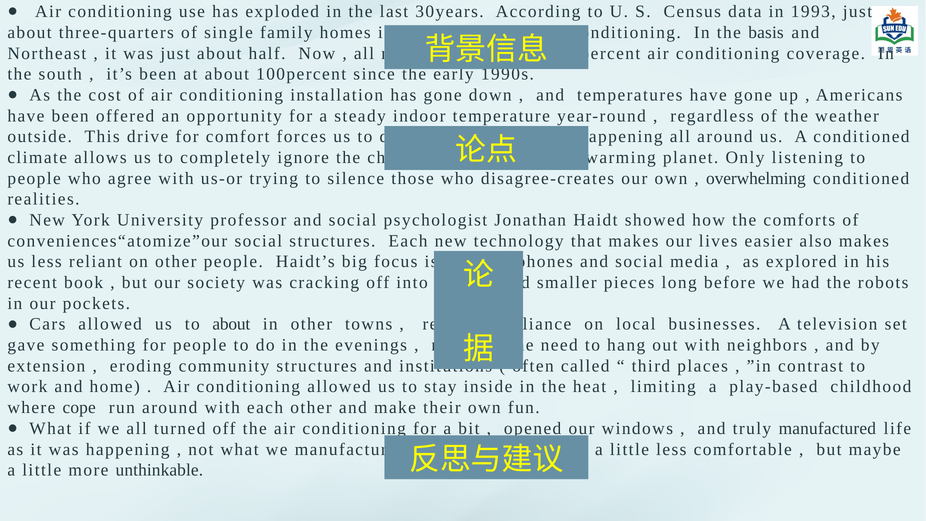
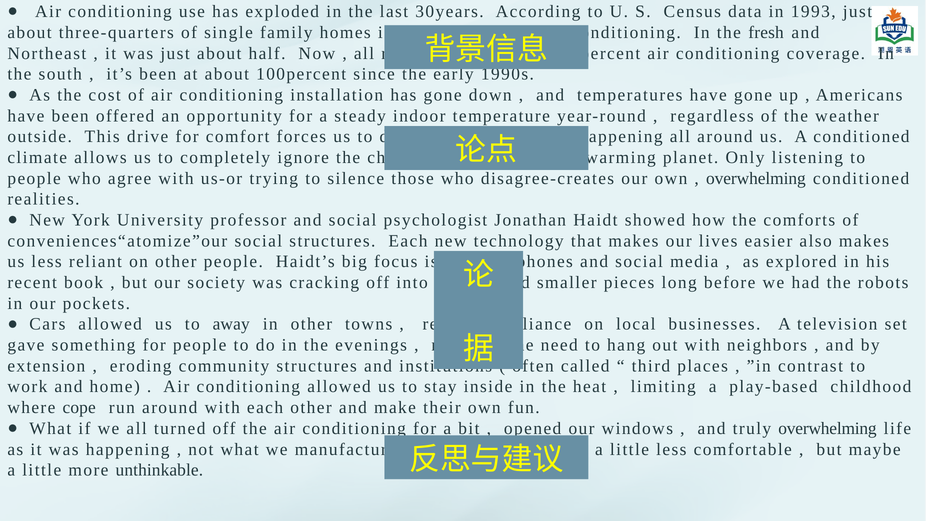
basis: basis -> fresh (766, 32)
to about: about -> away (231, 324)
truly manufactured: manufactured -> overwhelming (828, 428)
